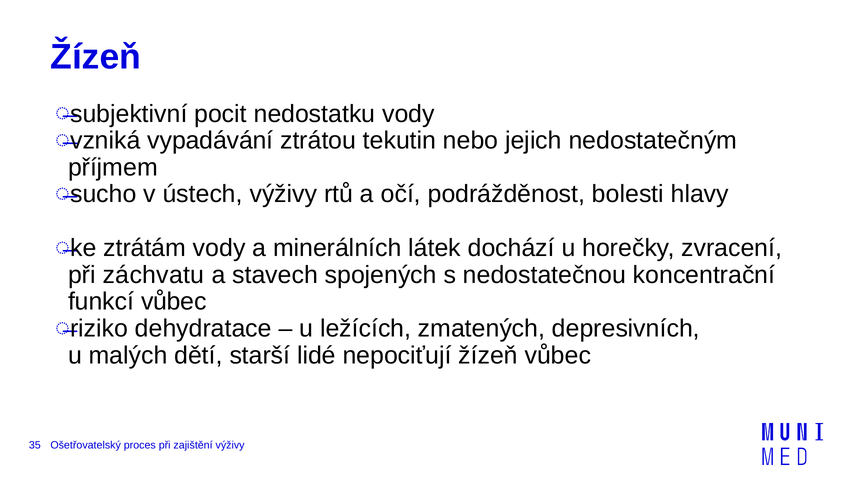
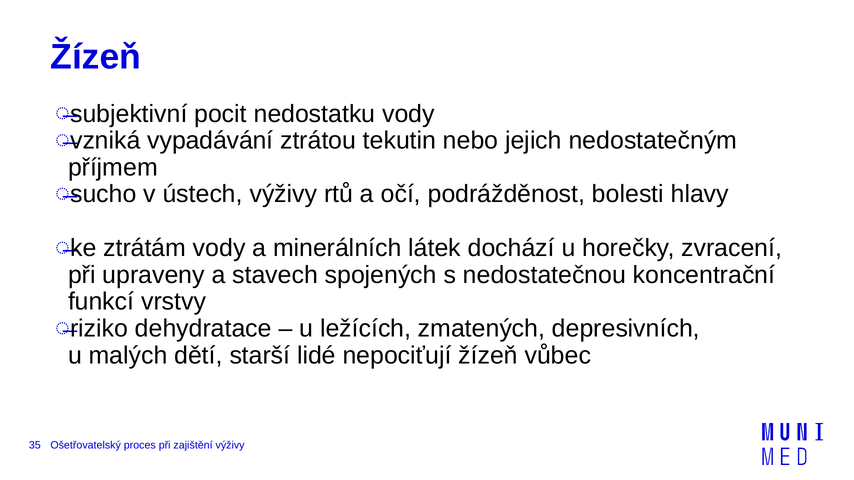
záchvatu: záchvatu -> upraveny (154, 275)
funkcí vůbec: vůbec -> vrstvy (174, 302)
